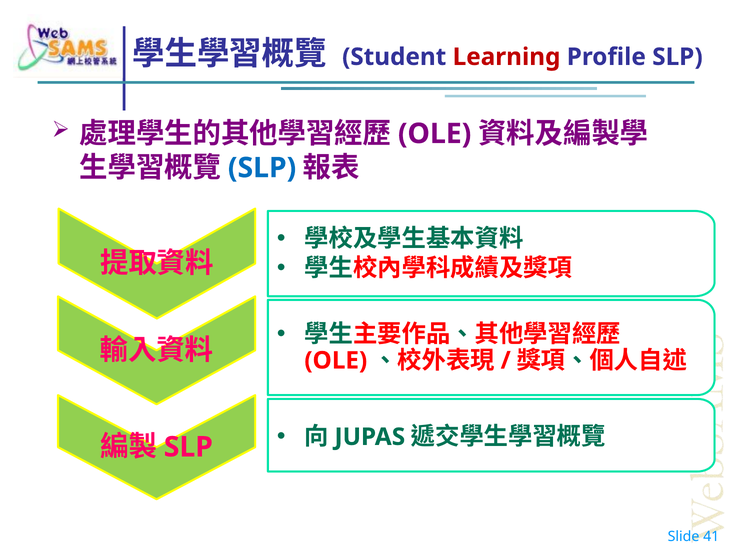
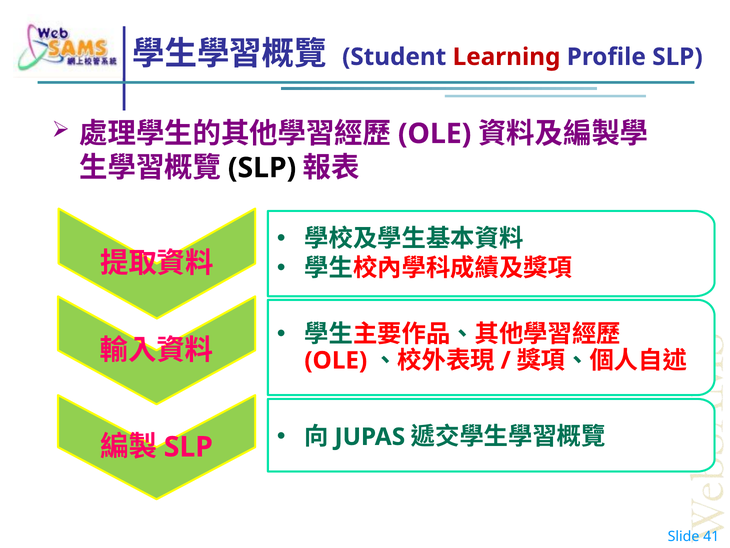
SLP colour: blue -> black (262, 168)
